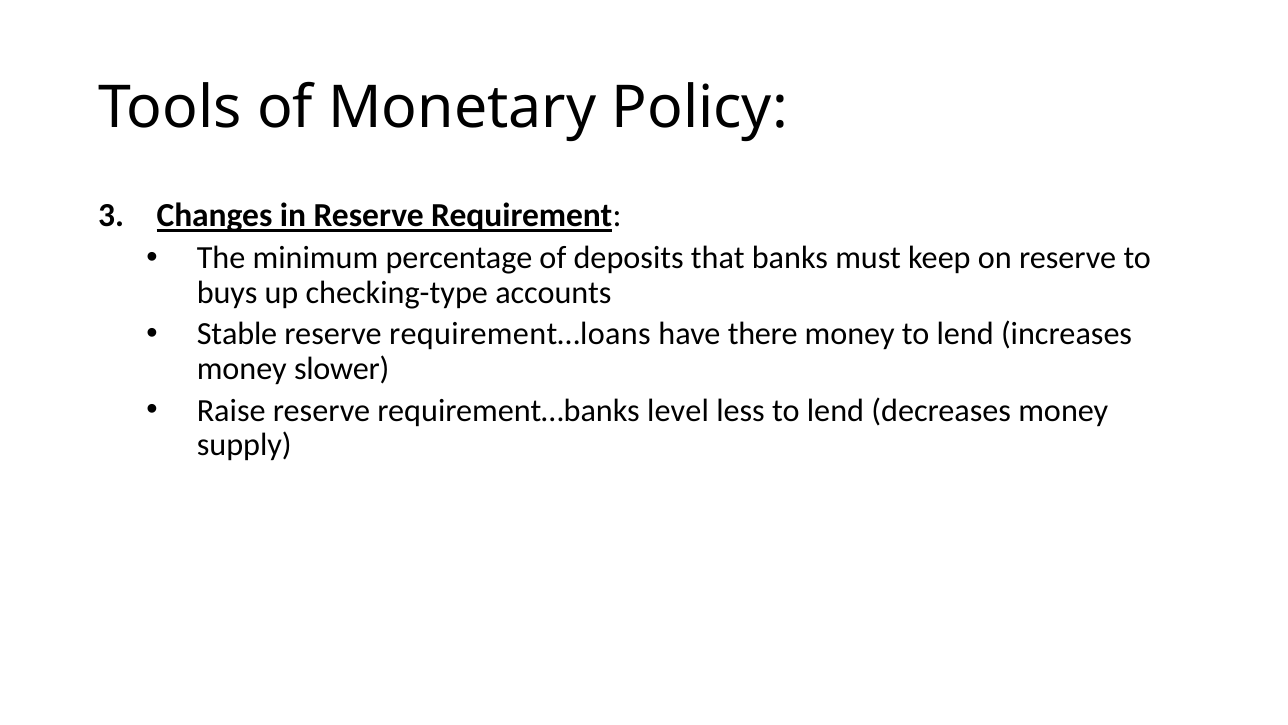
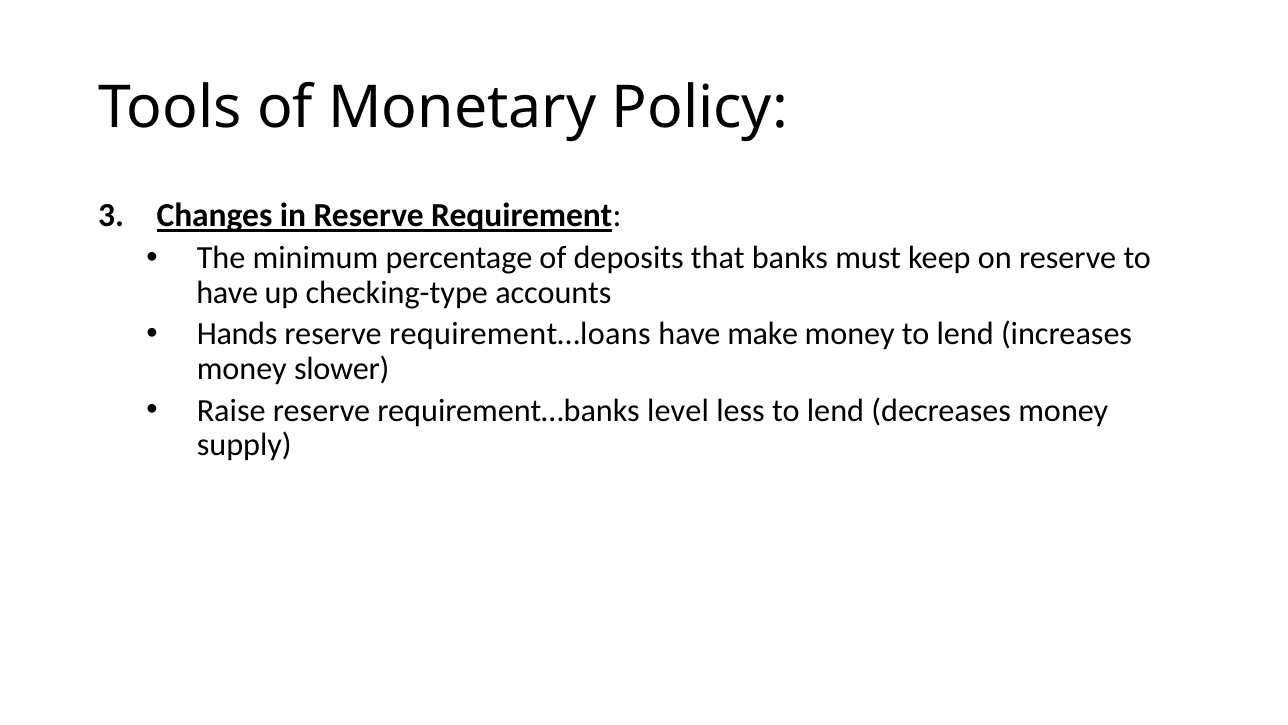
buys: buys -> have (227, 293)
Stable: Stable -> Hands (237, 334)
there: there -> make (763, 334)
